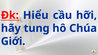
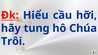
Giới: Giới -> Trôi (13, 41)
